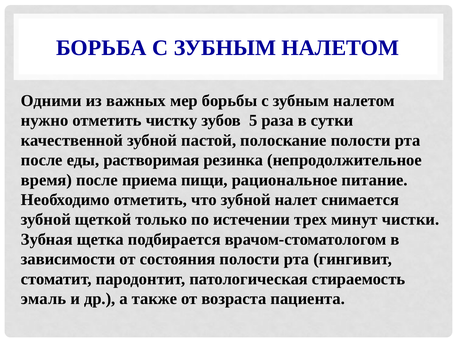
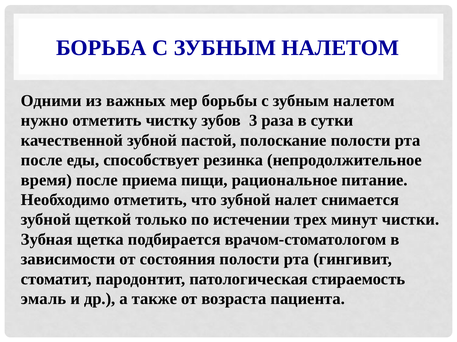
5: 5 -> 3 (253, 121)
растворимая: растворимая -> способствует (151, 160)
